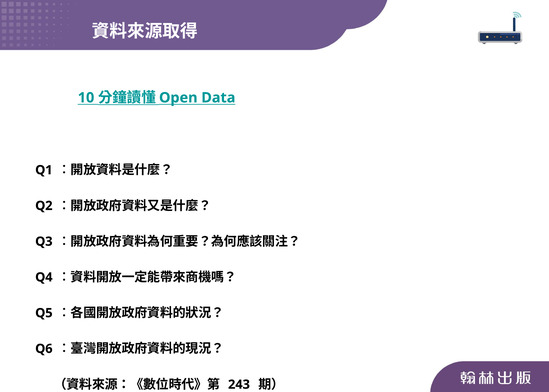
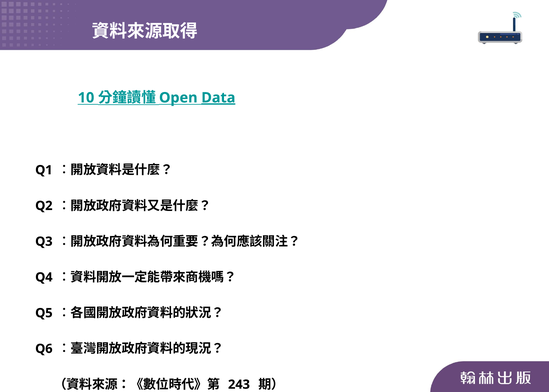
Data underline: none -> present (218, 98)
